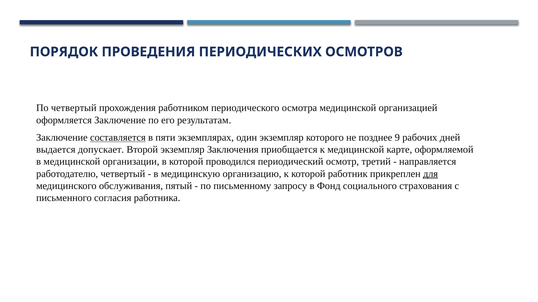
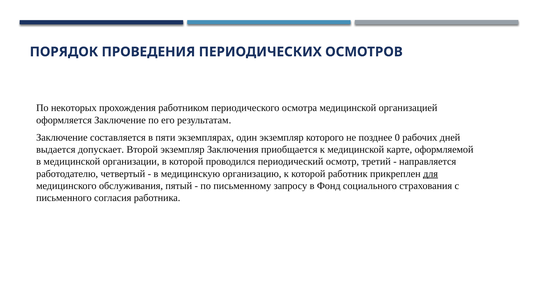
По четвертый: четвертый -> некоторых (74, 108)
составляется underline: present -> none (118, 138)
9: 9 -> 0 (397, 138)
